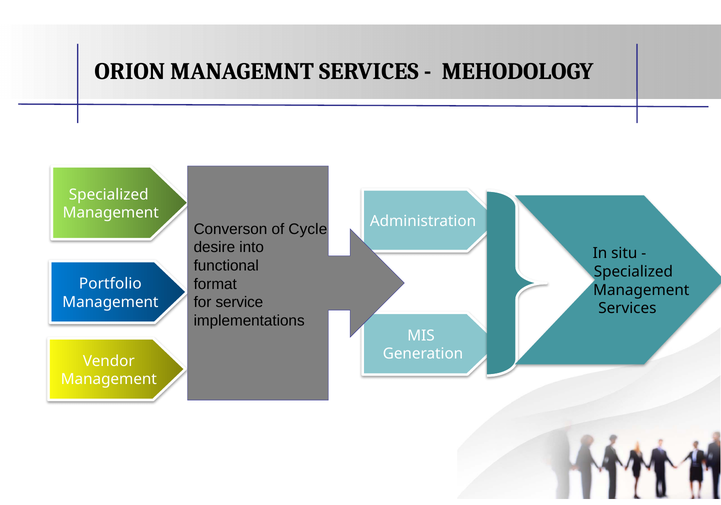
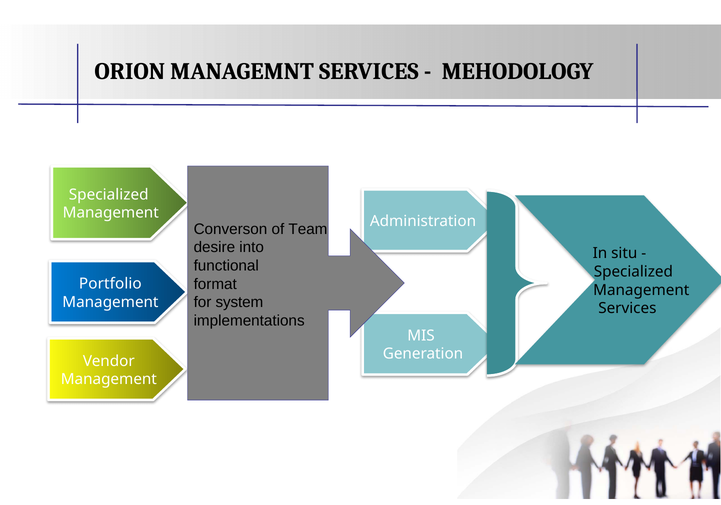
Cycle: Cycle -> Team (308, 229)
service: service -> system (239, 302)
